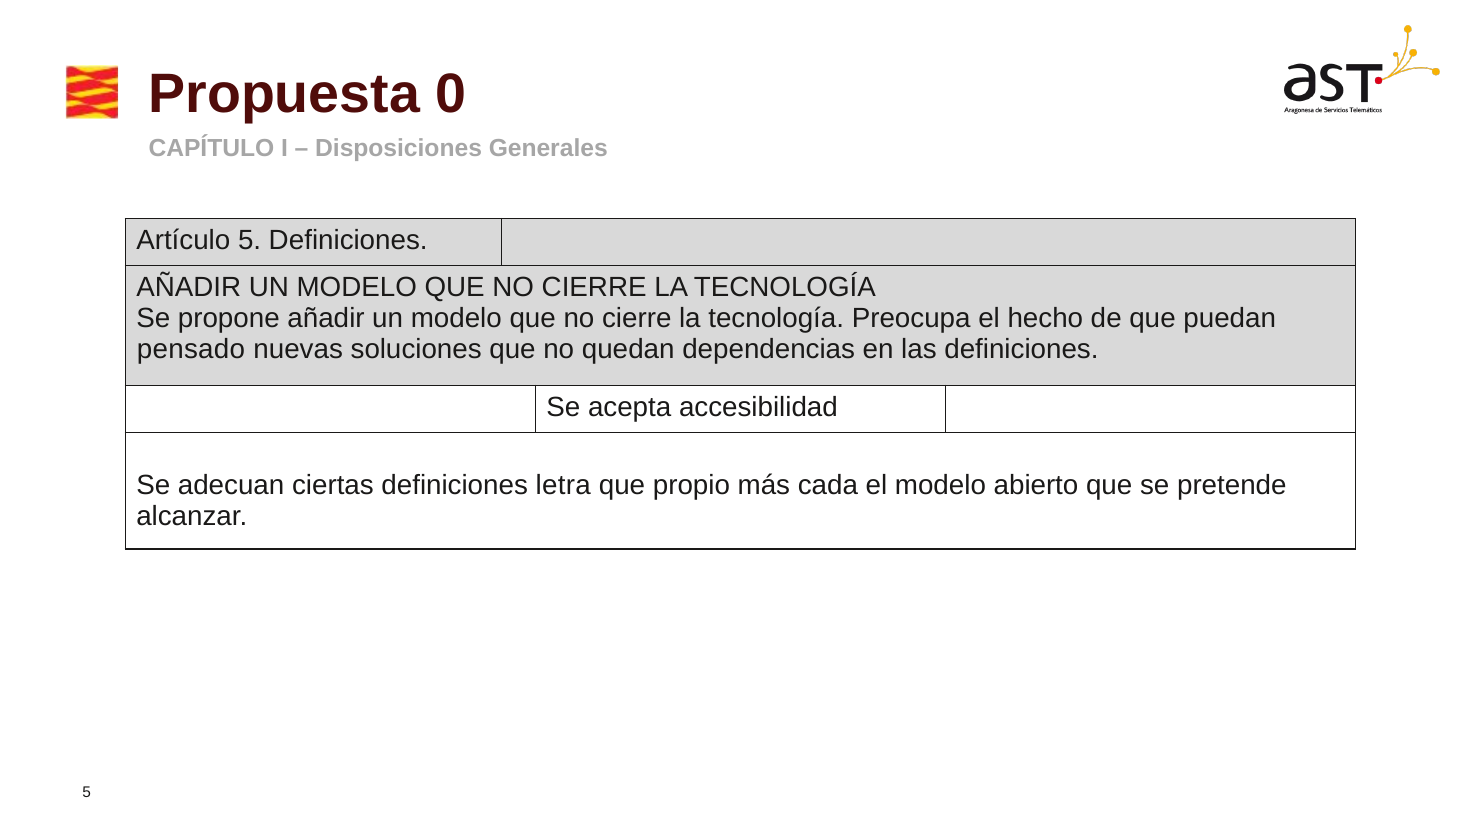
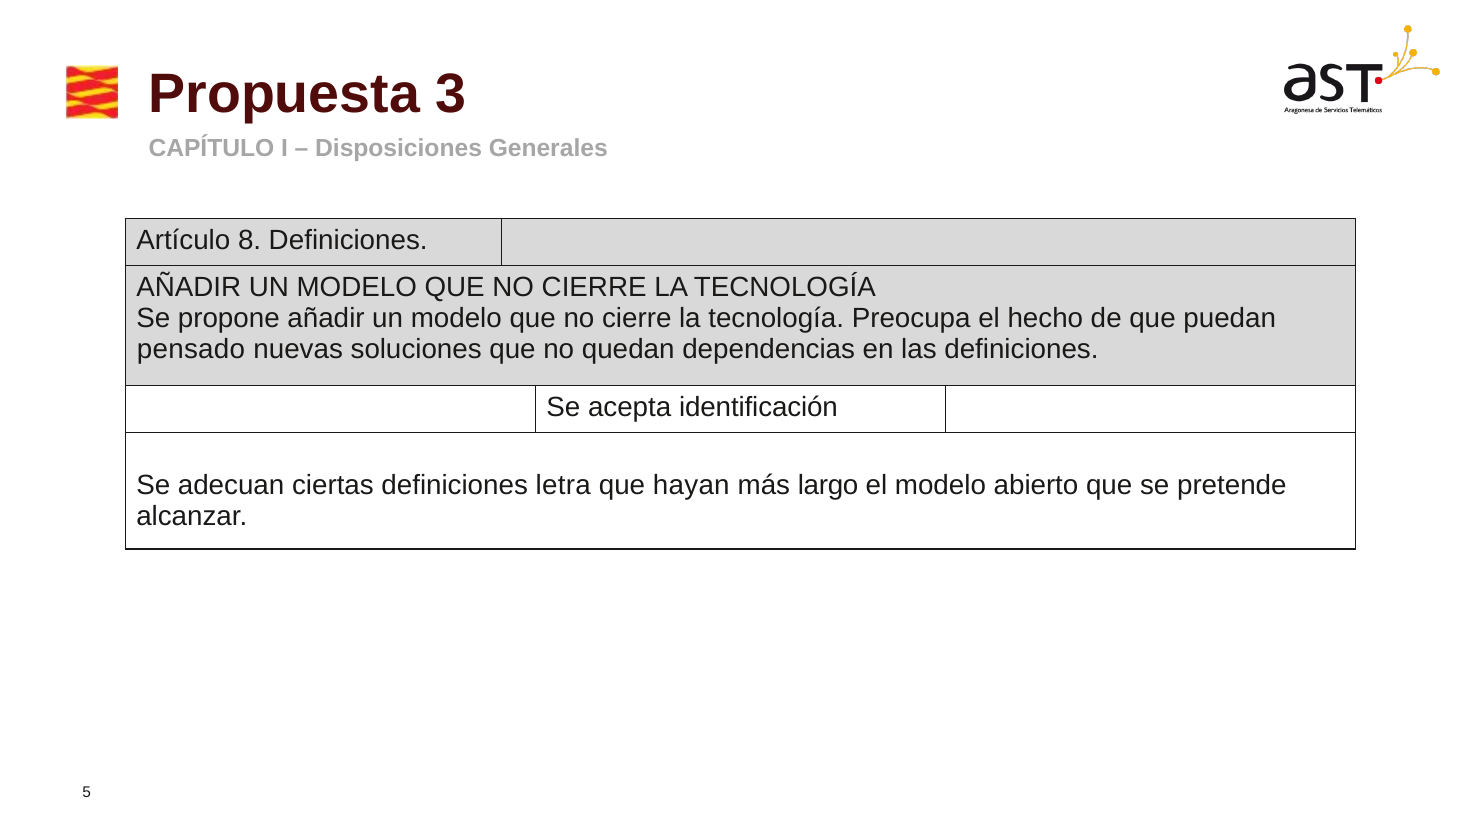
0: 0 -> 3 (451, 94)
Artículo 5: 5 -> 8 (250, 240)
accesibilidad: accesibilidad -> identificación (758, 407)
propio: propio -> hayan (691, 485)
cada: cada -> largo (828, 485)
